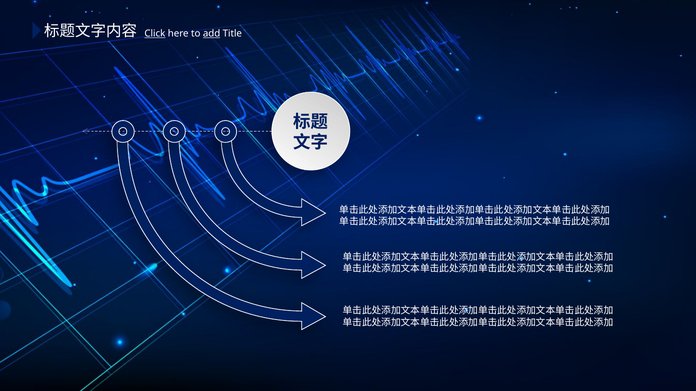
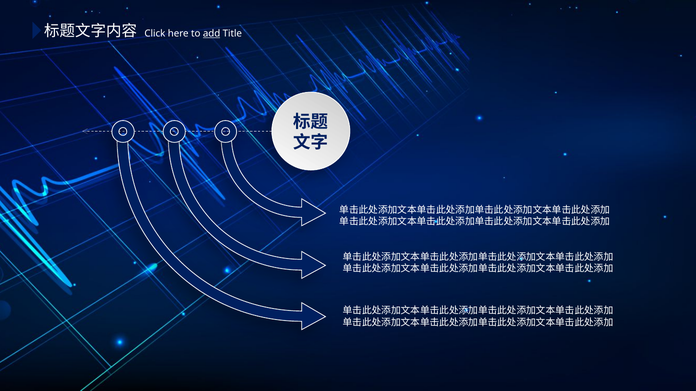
Click underline: present -> none (155, 34)
